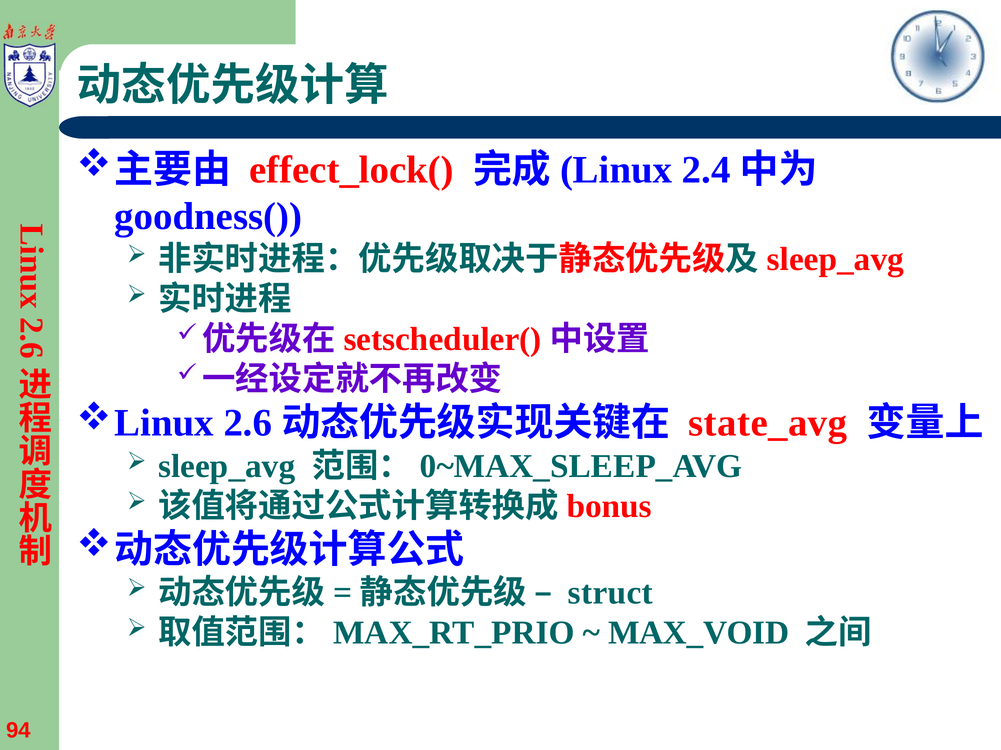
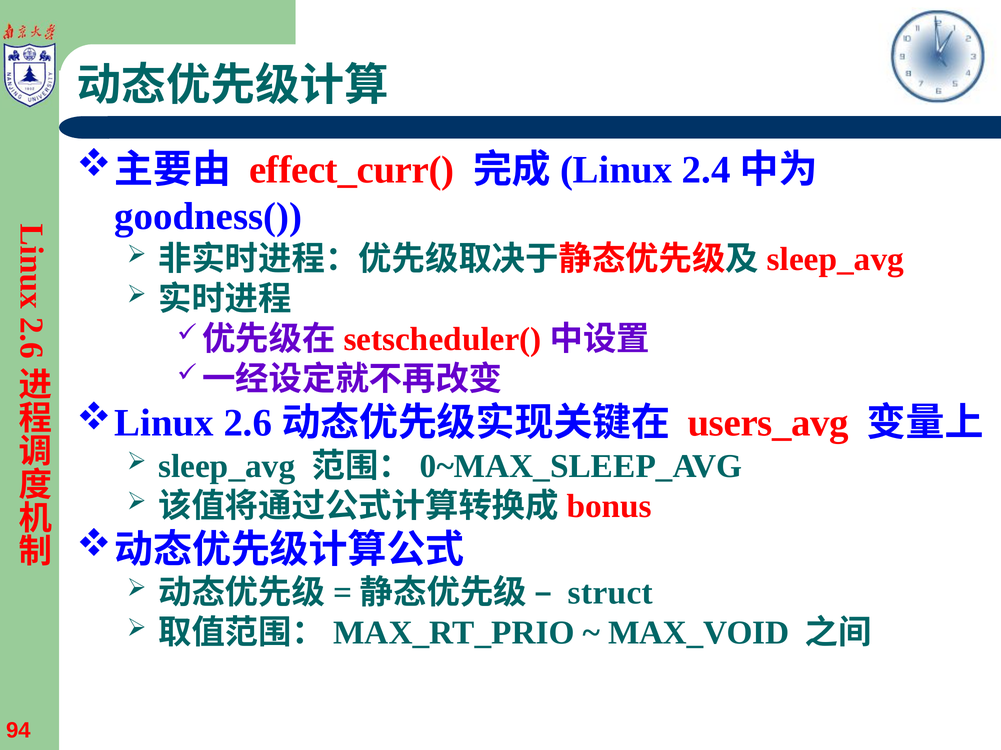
effect_lock(: effect_lock( -> effect_curr( (352, 170)
state_avg: state_avg -> users_avg (768, 424)
